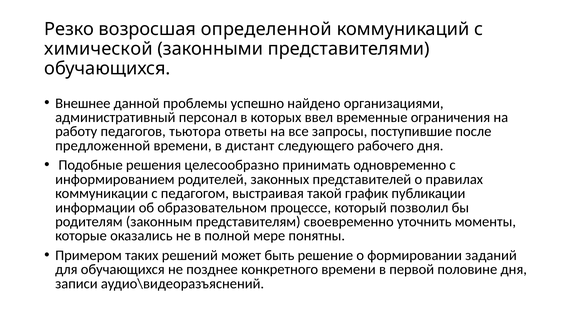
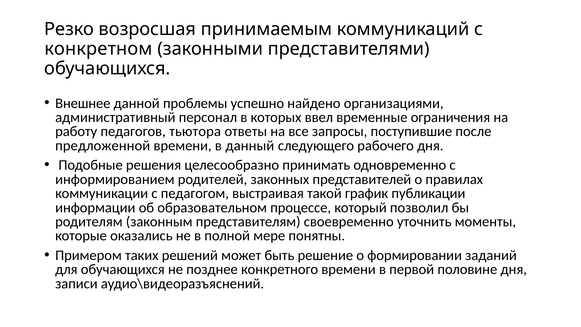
определенной: определенной -> принимаемым (266, 29)
химической: химической -> конкретном (98, 49)
дистант: дистант -> данный (250, 146)
